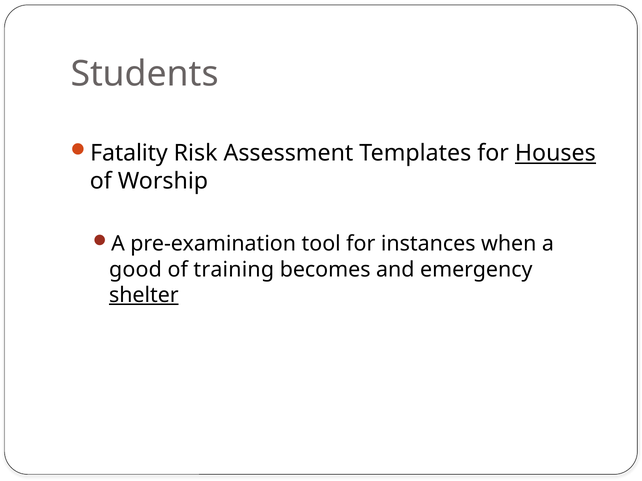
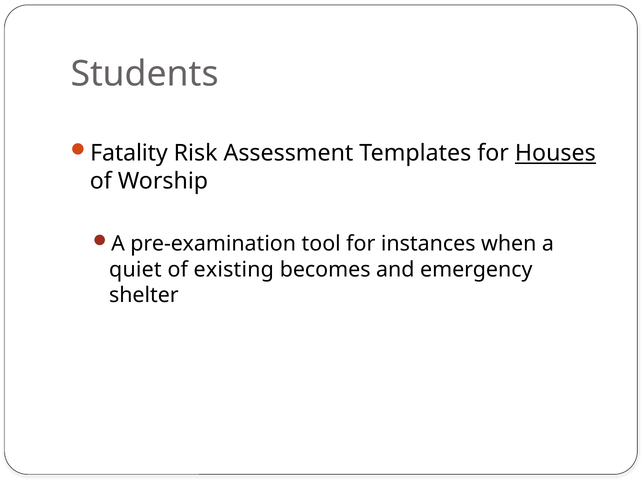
good: good -> quiet (135, 270)
training: training -> existing (234, 270)
shelter underline: present -> none (144, 295)
